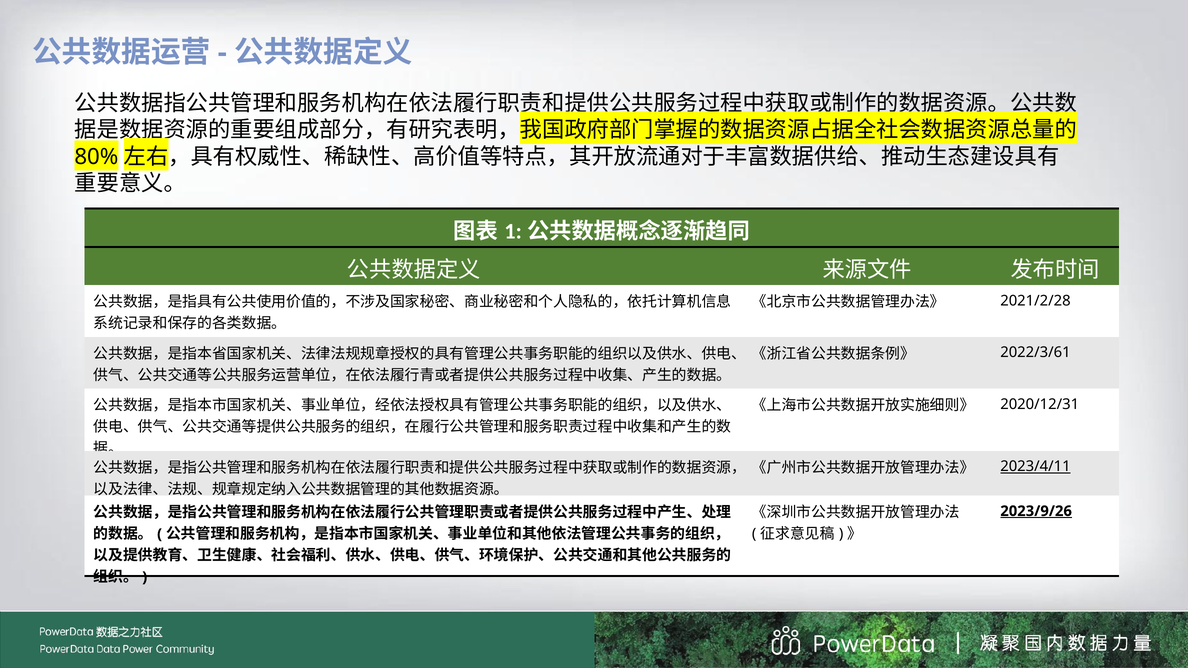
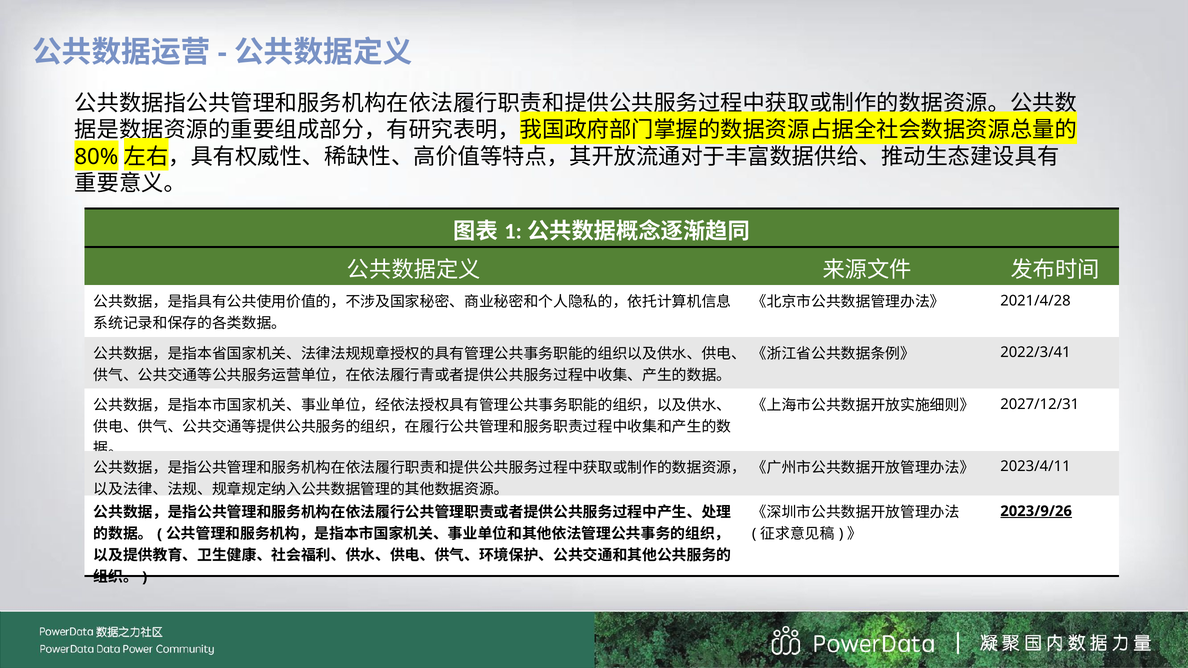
2021/2/28: 2021/2/28 -> 2021/4/28 (1035, 301)
2022/3/61: 2022/3/61 -> 2022/3/41 (1035, 353)
2020/12/31: 2020/12/31 -> 2027/12/31 (1040, 404)
2023/4/11 underline: present -> none (1035, 467)
